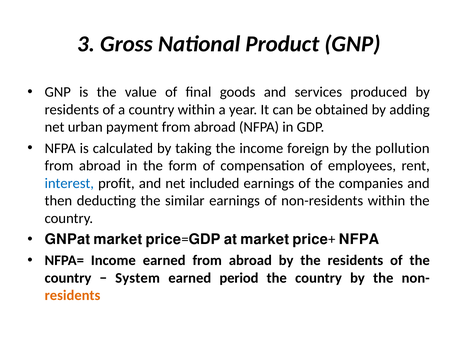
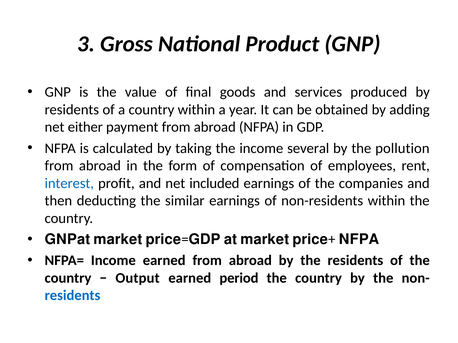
urban: urban -> either (85, 127)
foreign: foreign -> several (308, 148)
System: System -> Output (138, 278)
residents colour: orange -> blue (73, 296)
